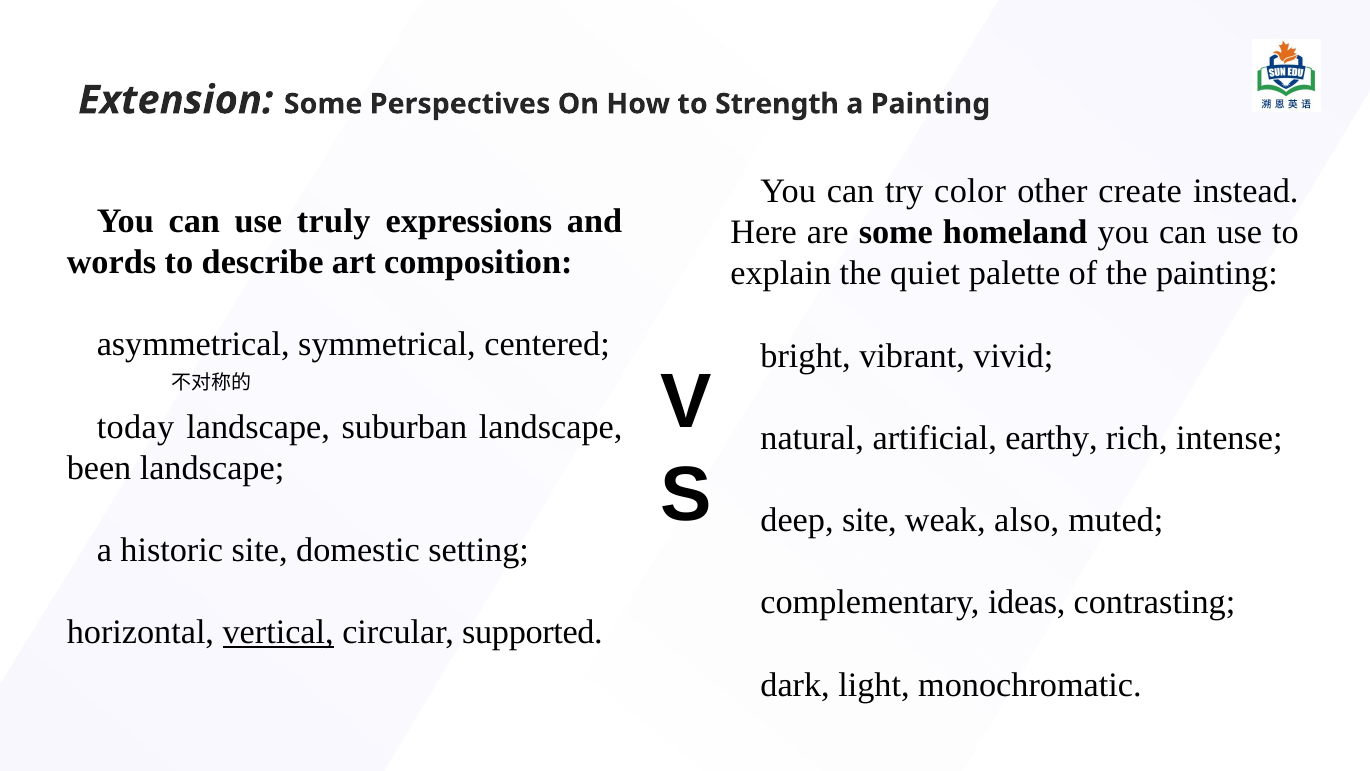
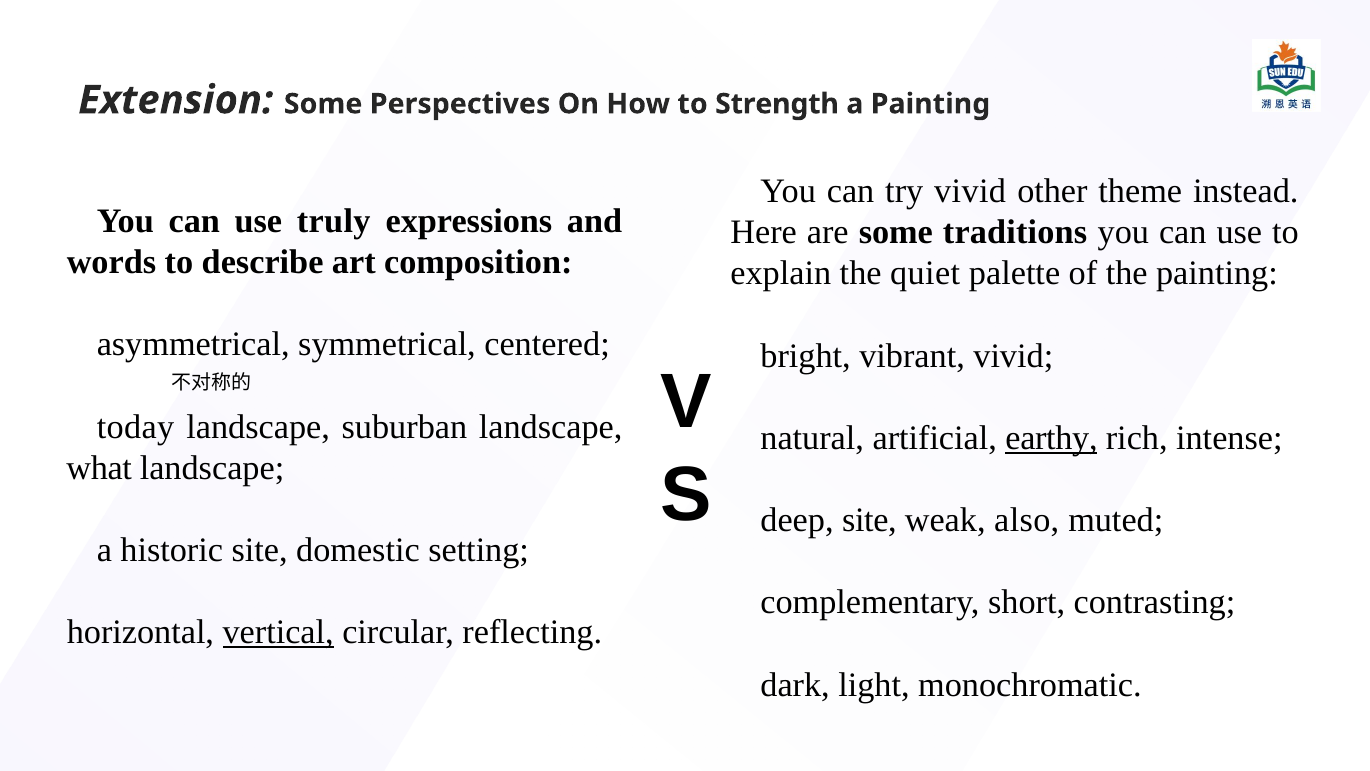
try color: color -> vivid (970, 191)
create: create -> theme (1140, 191)
homeland: homeland -> traditions (1015, 232)
earthy underline: none -> present (1052, 438)
been: been -> what (99, 468)
ideas: ideas -> short (1027, 602)
supported: supported -> reflecting (532, 632)
